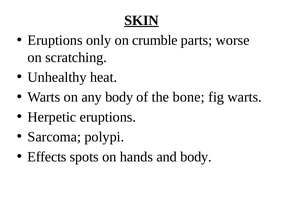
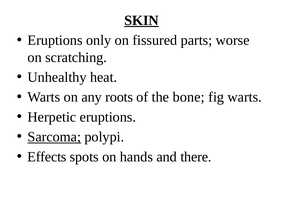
crumble: crumble -> fissured (155, 40)
any body: body -> roots (119, 97)
Sarcoma underline: none -> present (54, 136)
and body: body -> there (196, 156)
